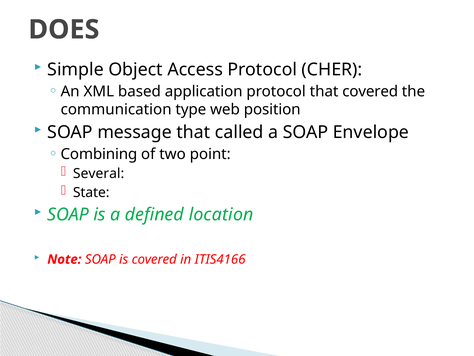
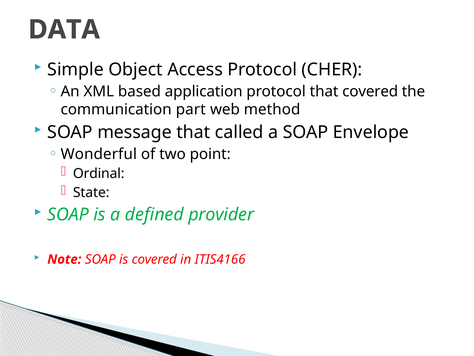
DOES: DOES -> DATA (64, 30)
type: type -> part (191, 109)
position: position -> method (272, 109)
Combining: Combining -> Wonderful (99, 154)
Several: Several -> Ordinal (99, 173)
location: location -> provider (221, 214)
